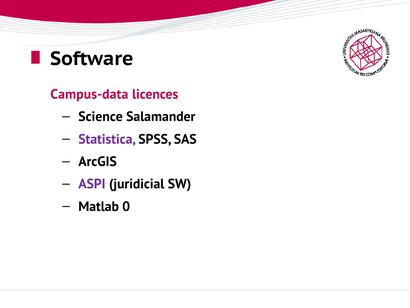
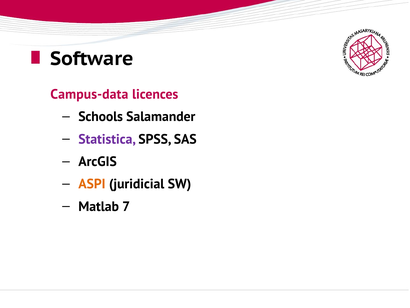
Science: Science -> Schools (101, 117)
ASPI colour: purple -> orange (92, 184)
0: 0 -> 7 (126, 206)
